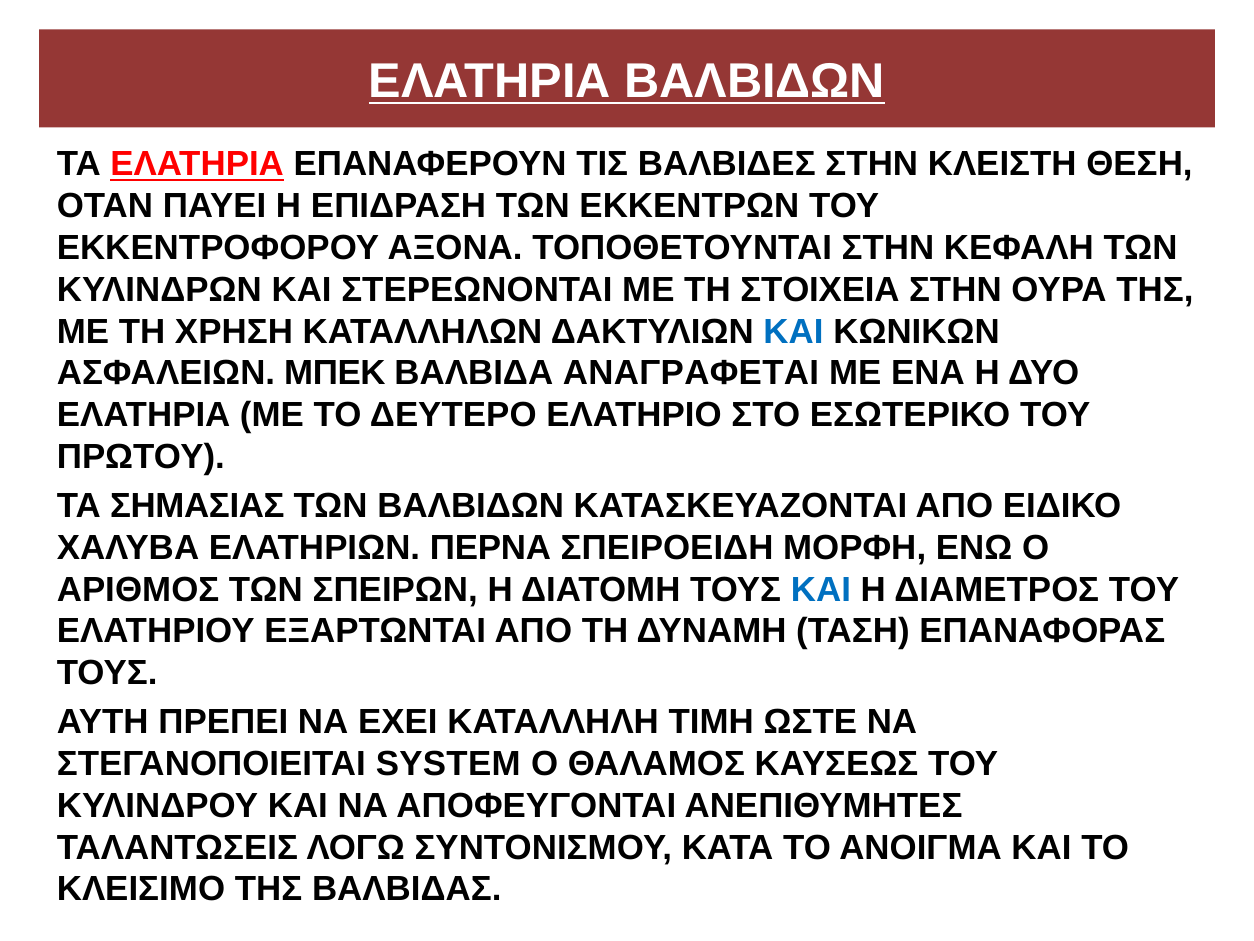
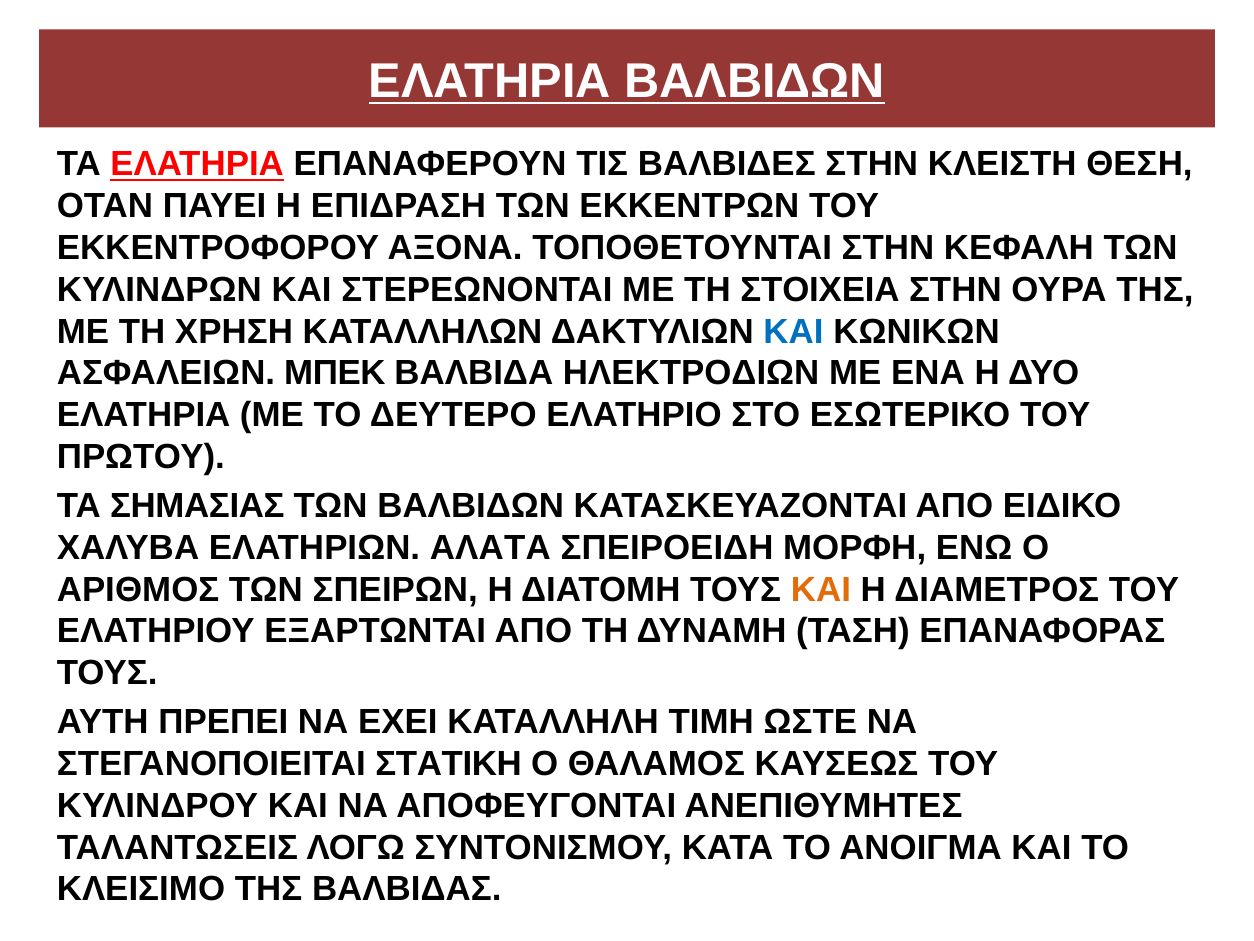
ΑΝΑΓΡΑΦΕΤΑΙ: ΑΝΑΓΡΑΦΕΤΑΙ -> ΗΛΕΚΤΡΟΔΙΩΝ (691, 373)
ΠΕΡΝΑ: ΠΕΡΝΑ -> ΑΛΑΤΑ (490, 547)
ΚΑΙ colour: blue -> orange (821, 589)
SYSTEM: SYSTEM -> ΣΤΑΤΙΚΗ (449, 763)
